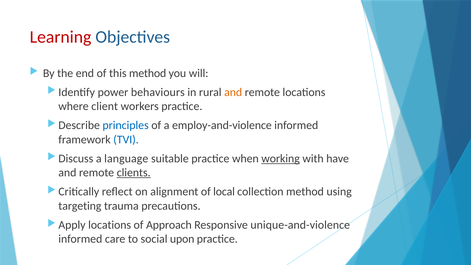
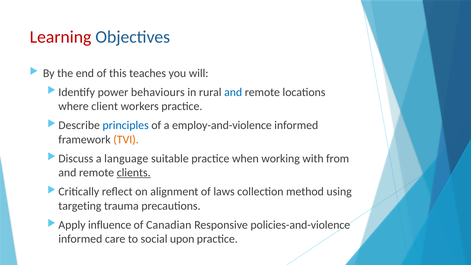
this method: method -> teaches (148, 73)
and colour: orange -> blue (233, 92)
TVI colour: blue -> orange (126, 139)
working underline: present -> none (281, 159)
have: have -> from (338, 159)
local: local -> laws (224, 192)
locations: locations -> influence (110, 225)
Approach: Approach -> Canadian (169, 225)
unique-and-violence: unique-and-violence -> policies-and-violence (300, 225)
